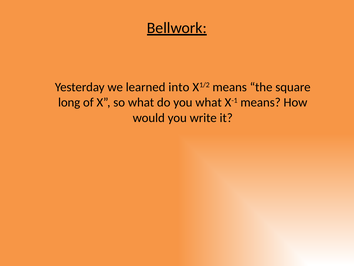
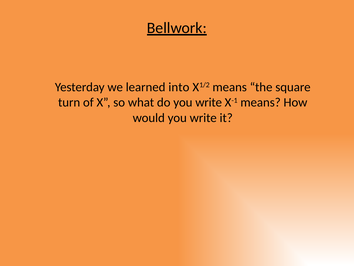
long: long -> turn (69, 102)
do you what: what -> write (209, 102)
